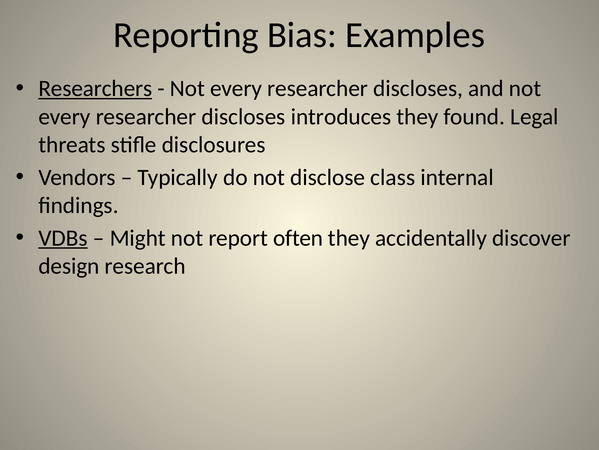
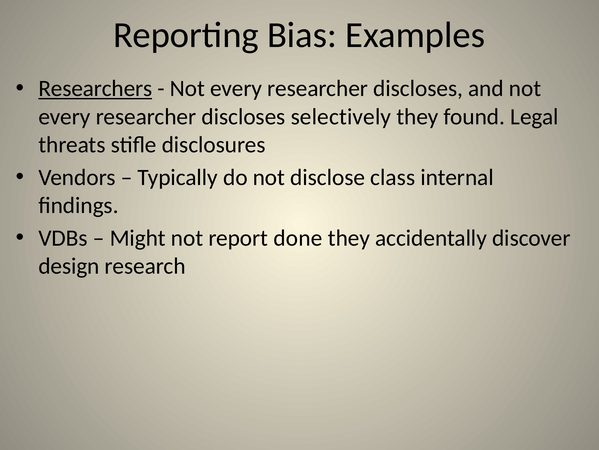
introduces: introduces -> selectively (341, 116)
VDBs underline: present -> none (63, 238)
often: often -> done (298, 238)
